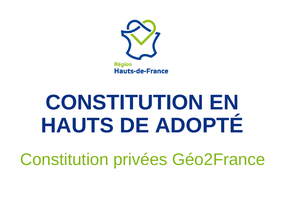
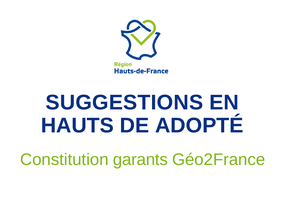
CONSTITUTION: CONSTITUTION -> SUGGESTIONS (124, 103)
privées: privées -> garants (140, 160)
